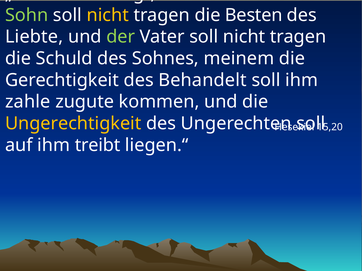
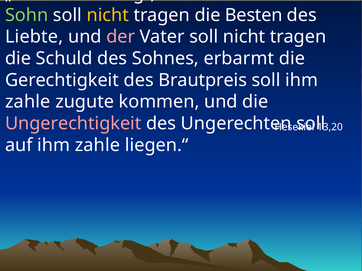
der colour: light green -> pink (121, 37)
meinem: meinem -> erbarmt (239, 59)
Behandelt: Behandelt -> Brautpreis (203, 80)
Ungerechtigkeit colour: yellow -> pink (73, 124)
15,20: 15,20 -> 13,20 (330, 127)
auf ihm treibt: treibt -> zahle (97, 145)
